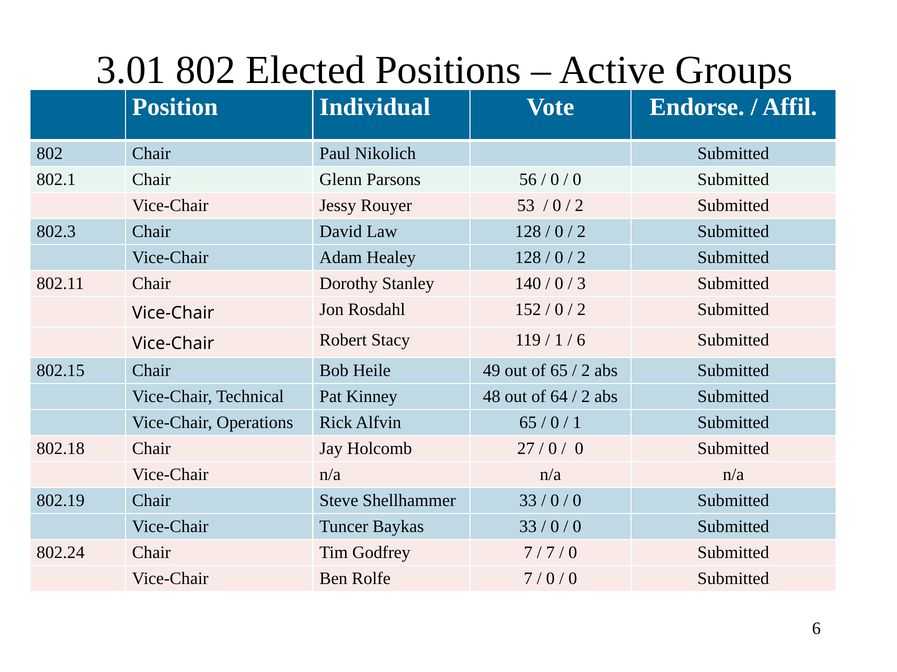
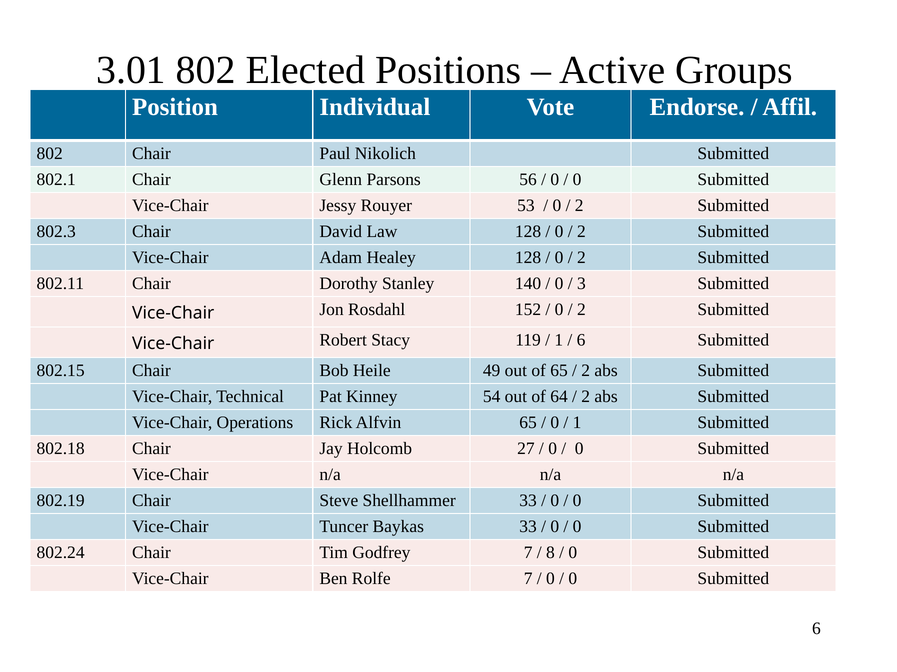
48: 48 -> 54 (492, 397)
7: 7 -> 8 (550, 553)
